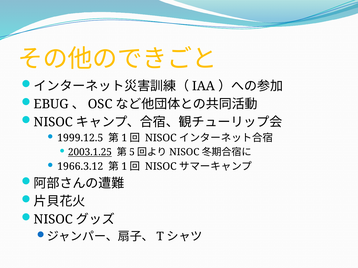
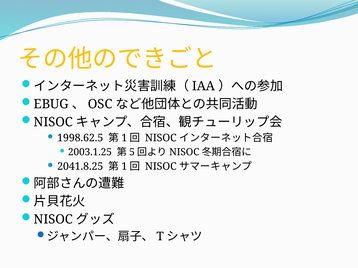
1999.12.5: 1999.12.5 -> 1998.62.5 (80, 138)
2003.1.25 underline: present -> none (90, 152)
1966.3.12: 1966.3.12 -> 2041.8.25 (80, 167)
